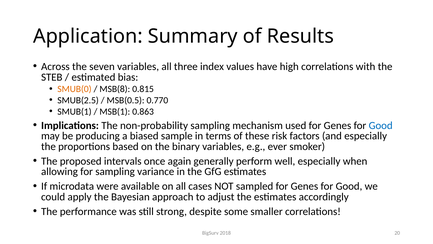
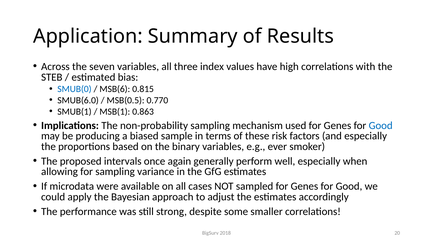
SMUB(0 colour: orange -> blue (74, 89)
MSB(8: MSB(8 -> MSB(6 (115, 89)
SMUB(2.5: SMUB(2.5 -> SMUB(6.0 (78, 100)
